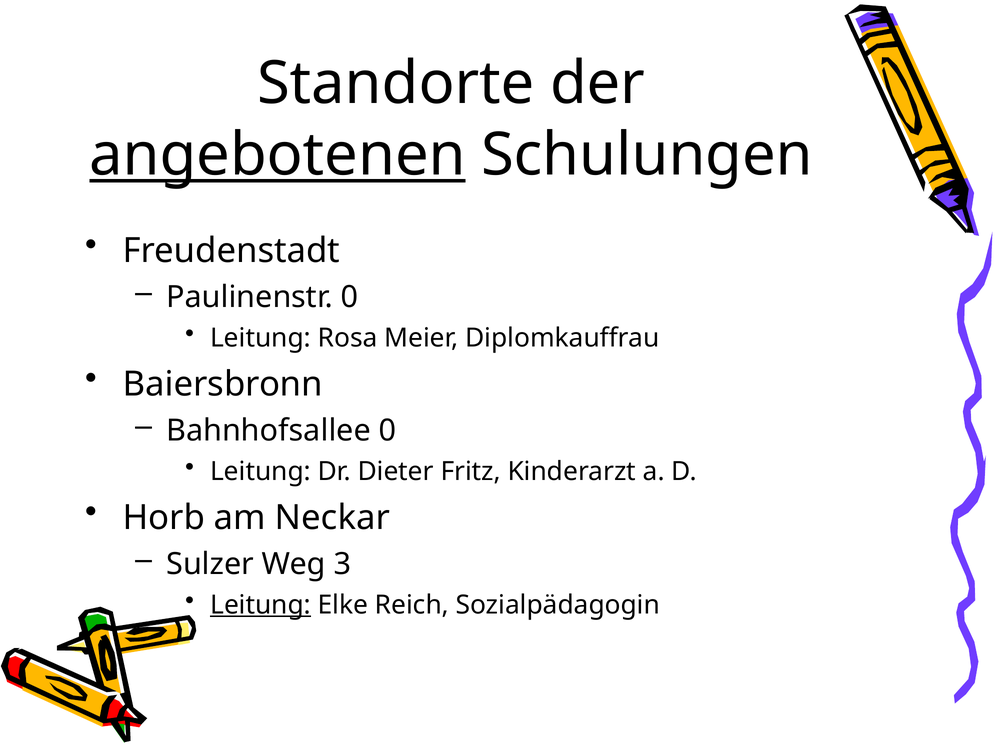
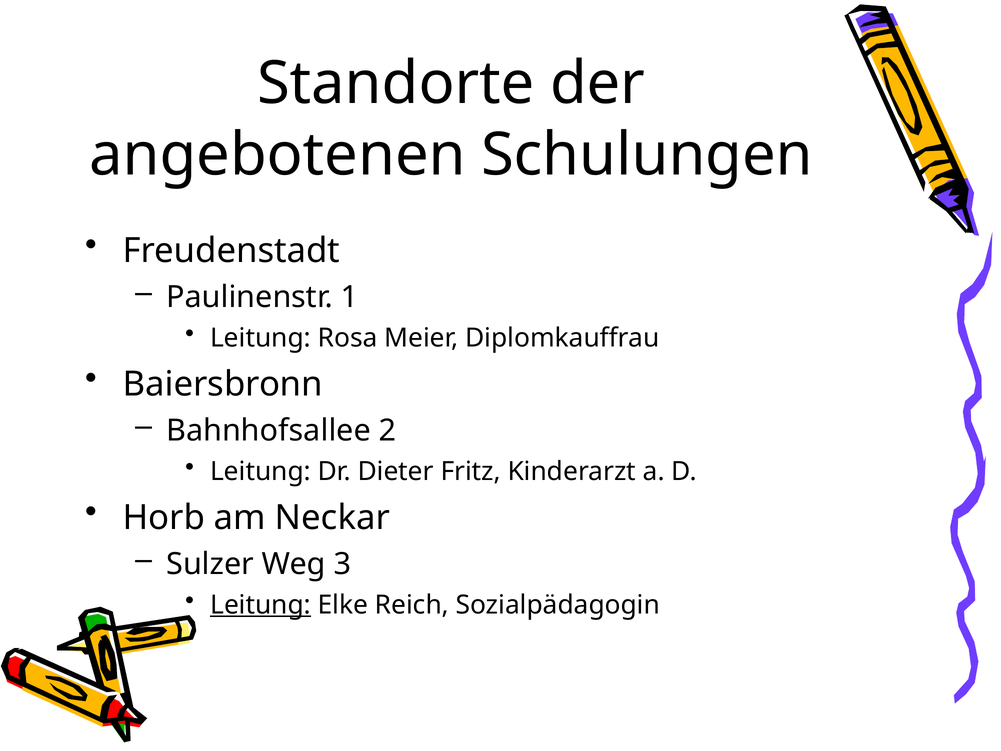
angebotenen underline: present -> none (277, 155)
Paulinenstr 0: 0 -> 1 (350, 297)
Bahnhofsallee 0: 0 -> 2 (387, 431)
